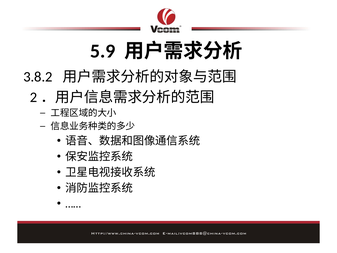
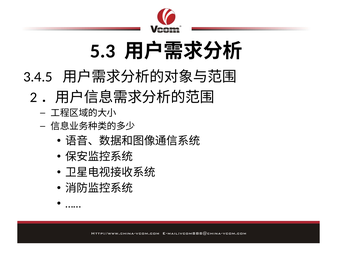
5.9: 5.9 -> 5.3 (103, 51)
3.8.2: 3.8.2 -> 3.4.5 (38, 77)
